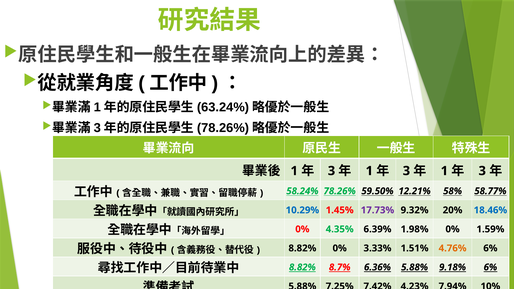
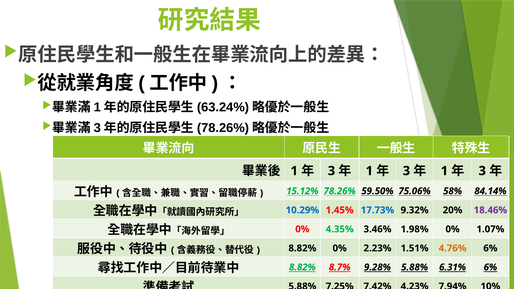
58.24%: 58.24% -> 15.12% (302, 191)
12.21%: 12.21% -> 75.06% (415, 191)
58.77%: 58.77% -> 84.14% (490, 191)
17.73% colour: purple -> blue (377, 210)
18.46% colour: blue -> purple (490, 210)
6.39%: 6.39% -> 3.46% (377, 229)
1.59%: 1.59% -> 1.07% (490, 229)
3.33%: 3.33% -> 2.23% (377, 248)
6.36%: 6.36% -> 9.28% (377, 267)
9.18%: 9.18% -> 6.31% (453, 267)
